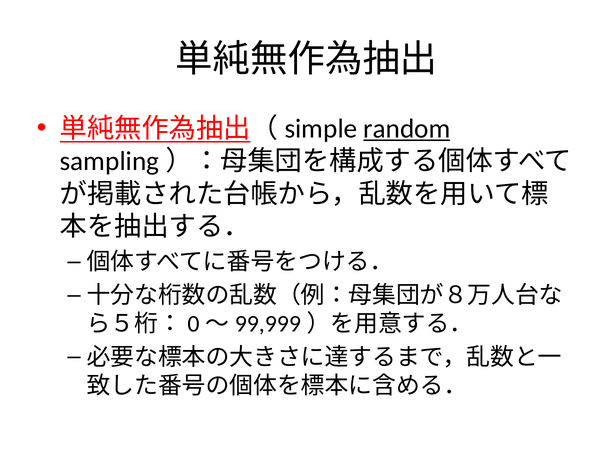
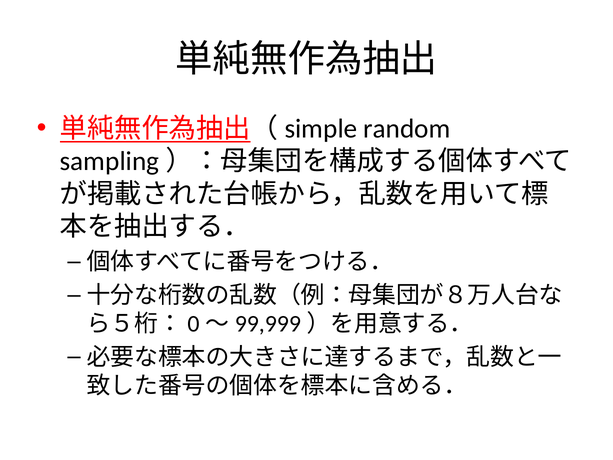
random underline: present -> none (407, 129)
